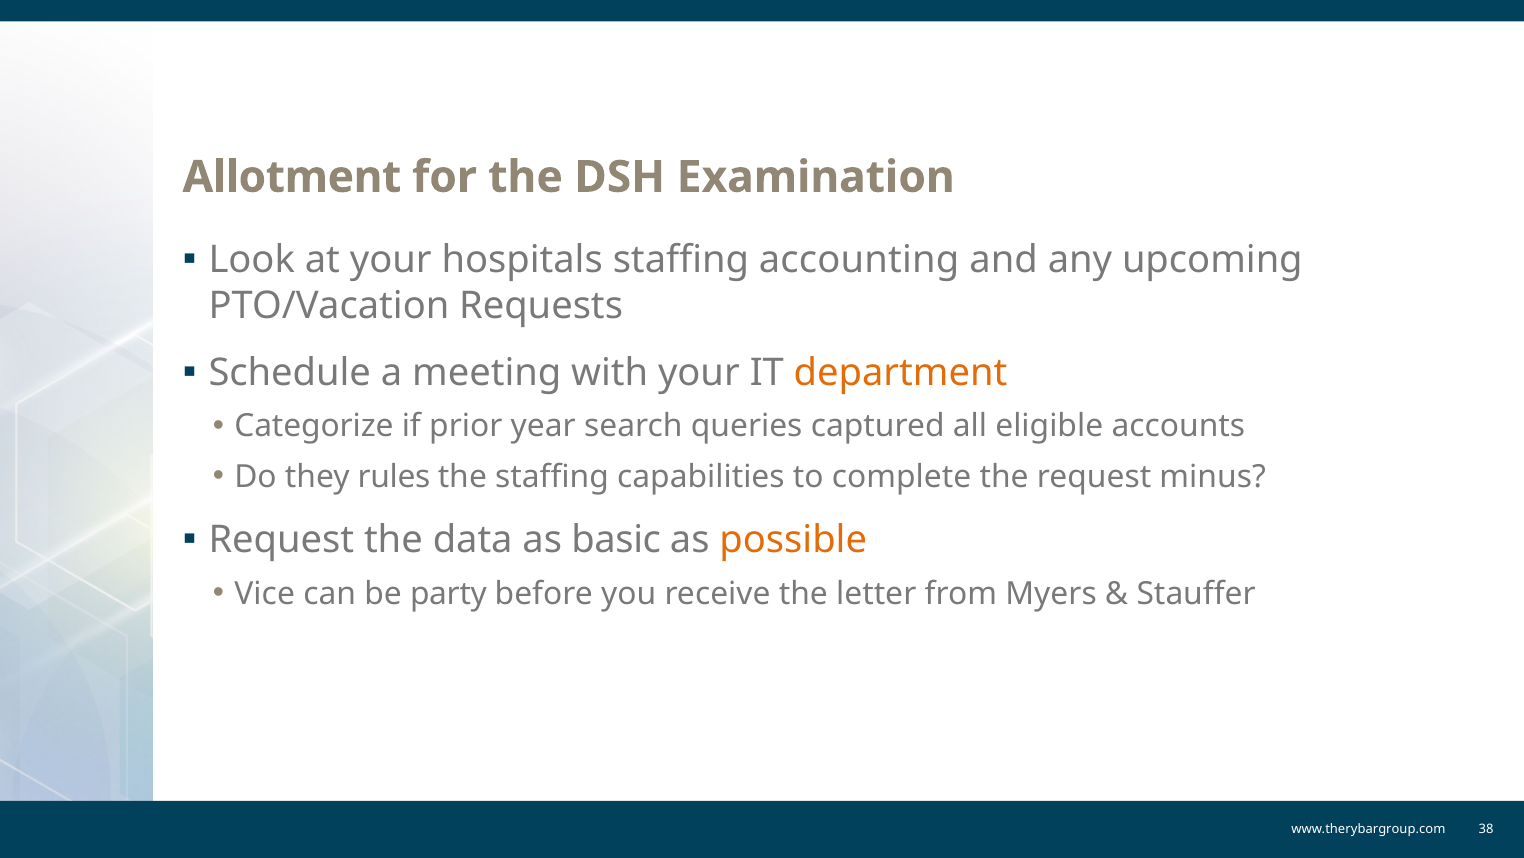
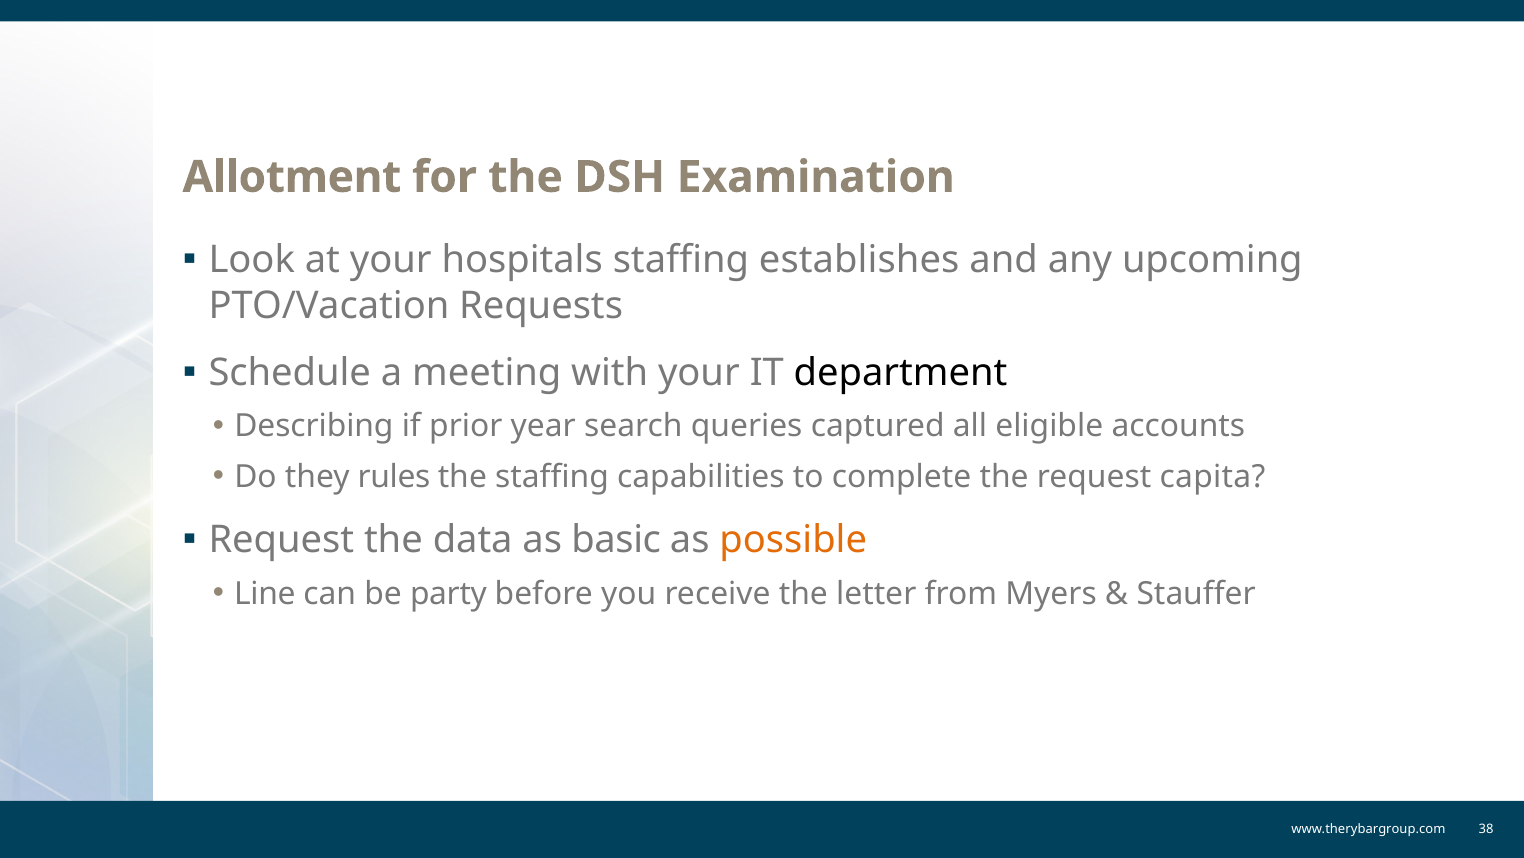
accounting: accounting -> establishes (859, 260)
department colour: orange -> black (901, 373)
Categorize: Categorize -> Describing (314, 426)
minus: minus -> capita (1212, 476)
Vice: Vice -> Line (265, 593)
